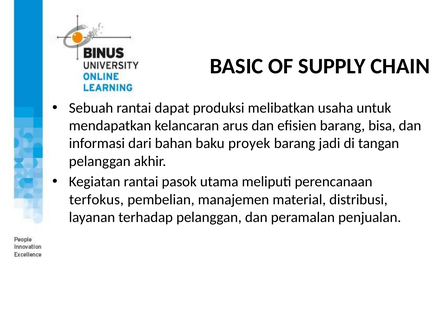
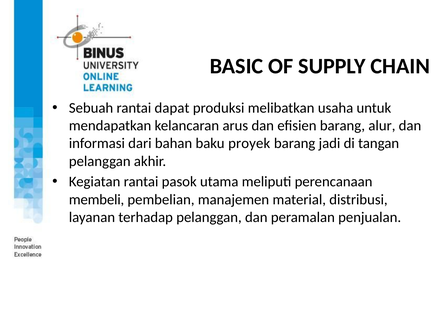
bisa: bisa -> alur (382, 126)
terfokus: terfokus -> membeli (97, 199)
